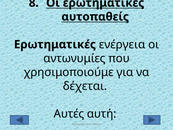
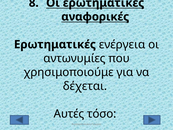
αυτοπαθείς: αυτοπαθείς -> αναφορικές (95, 17)
αυτή: αυτή -> τόσο (102, 114)
